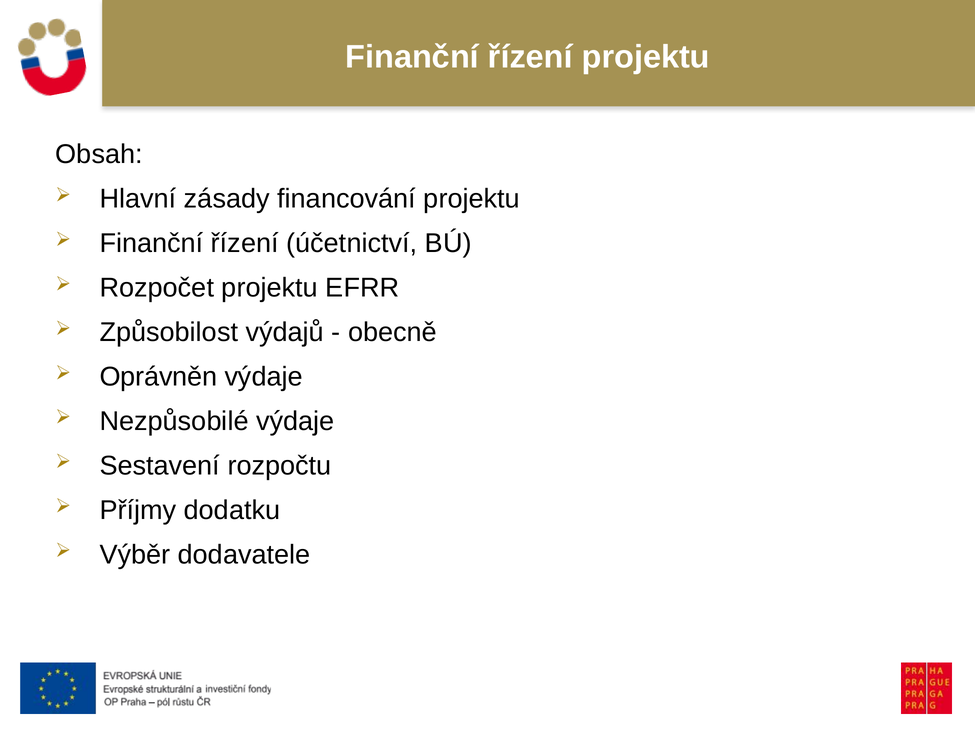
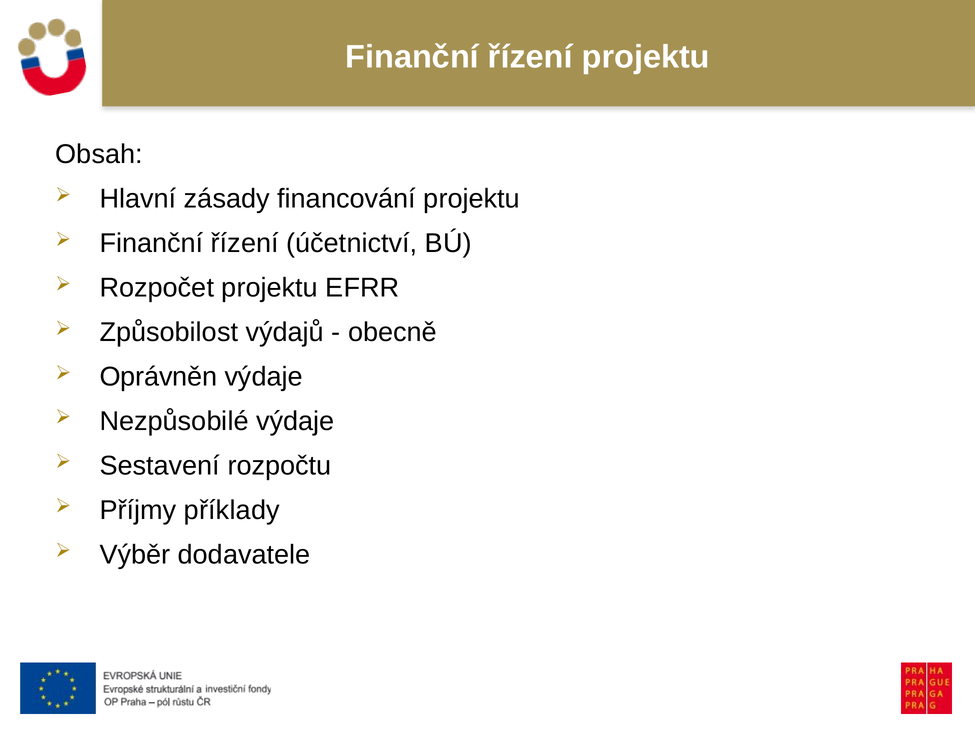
dodatku: dodatku -> příklady (232, 510)
